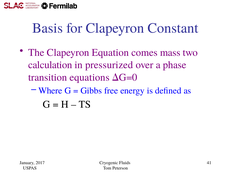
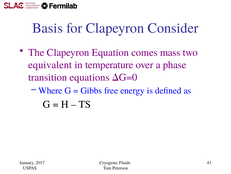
Constant: Constant -> Consider (173, 28)
calculation: calculation -> equivalent (50, 65)
pressurized: pressurized -> temperature (109, 65)
